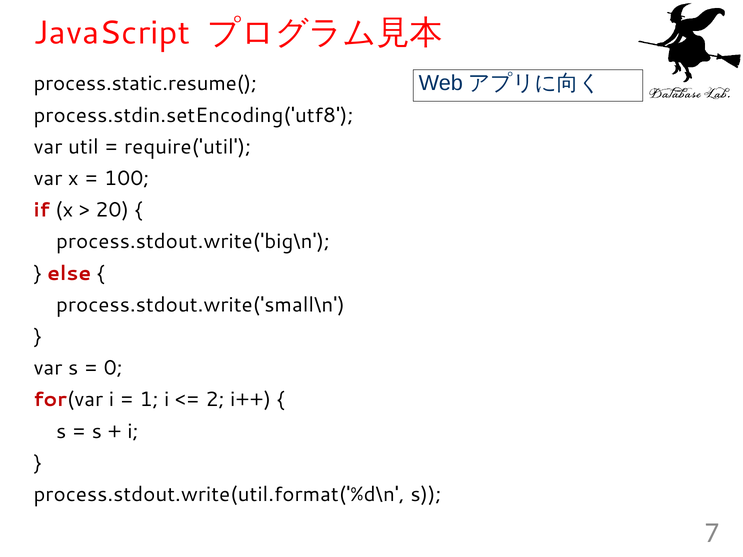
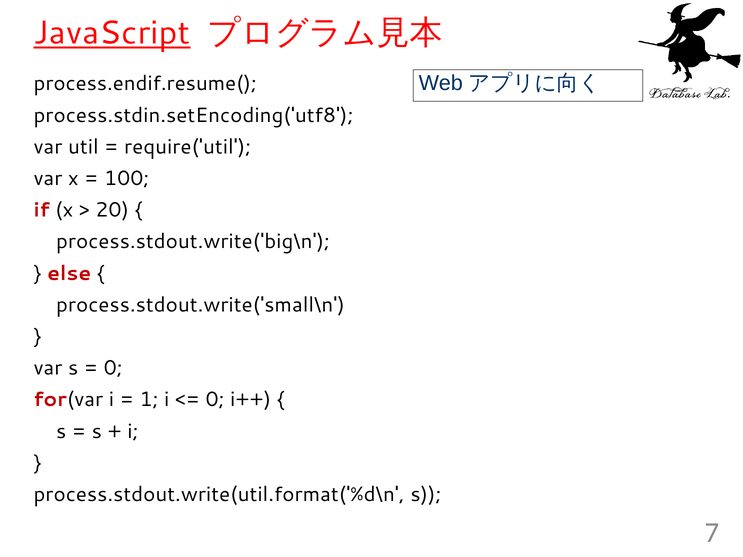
JavaScript underline: none -> present (112, 33)
process.static.resume(: process.static.resume( -> process.endif.resume( (145, 84)
2: 2 -> 0 (215, 400)
